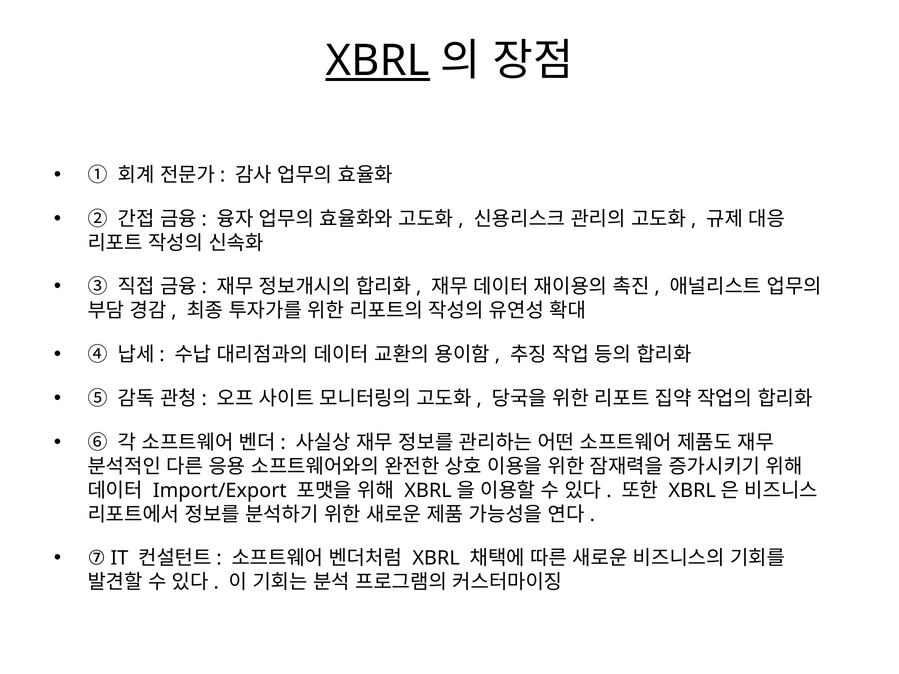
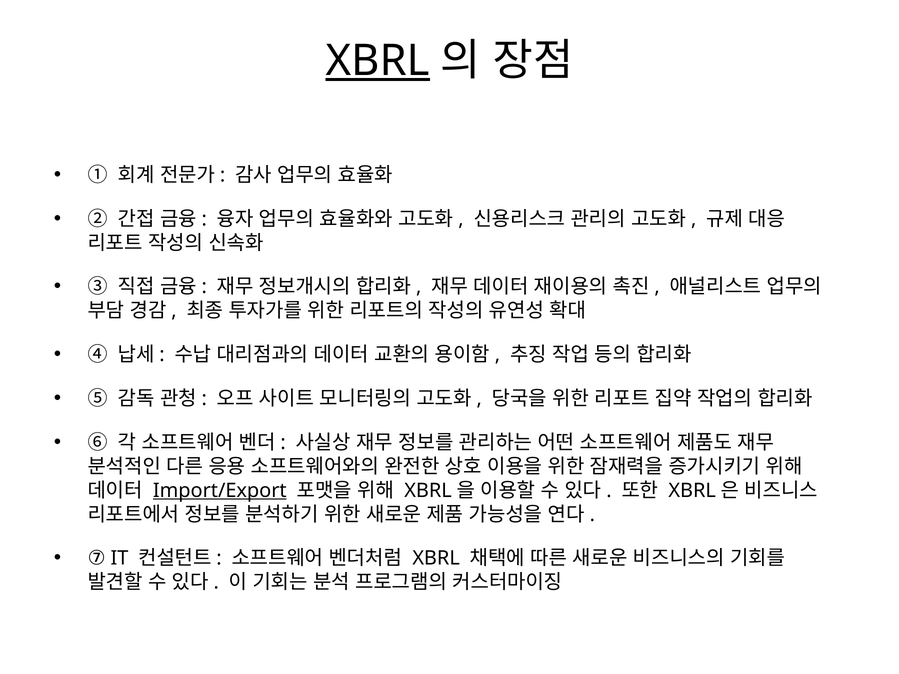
Import/Export underline: none -> present (220, 491)
